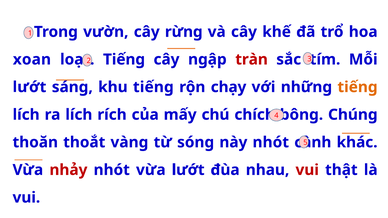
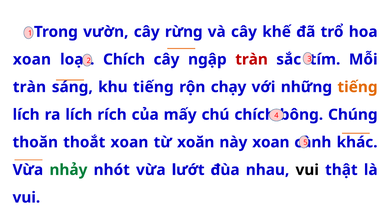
Tiếng: Tiếng -> Chích (124, 60)
lướt: lướt -> tràn (29, 87)
thoắt vàng: vàng -> xoan (129, 142)
sóng: sóng -> xoăn (196, 142)
này nhót: nhót -> xoan (271, 142)
nhảy colour: red -> green (68, 170)
vui colour: red -> black (307, 170)
